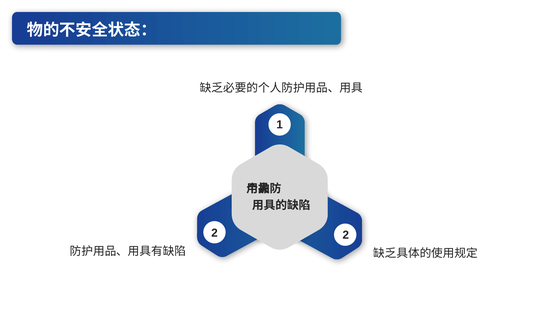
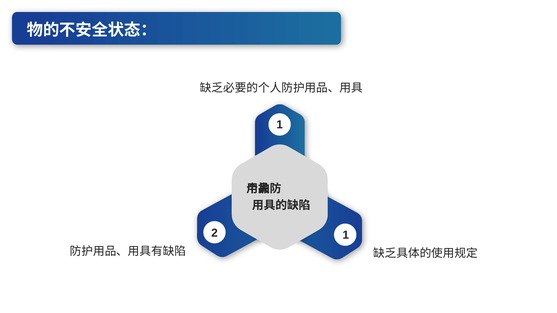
2 2: 2 -> 1 (346, 235)
